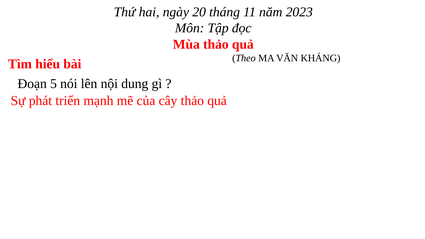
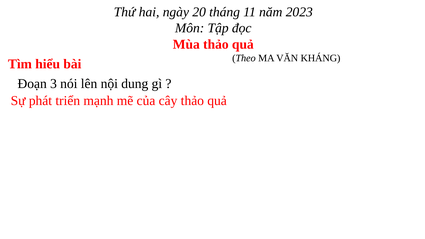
5: 5 -> 3 (53, 84)
